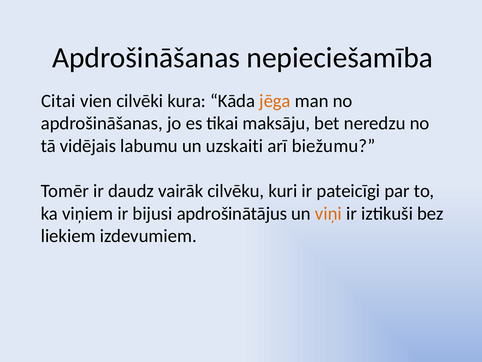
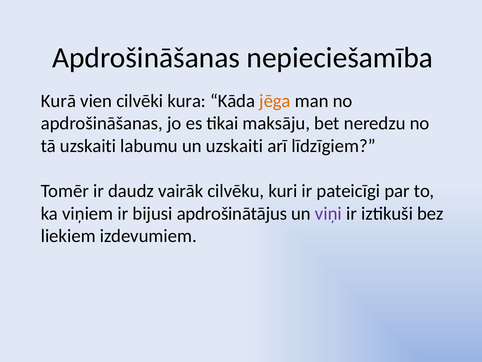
Citai: Citai -> Kurā (58, 101)
tā vidējais: vidējais -> uzskaiti (88, 146)
biežumu: biežumu -> līdzīgiem (334, 146)
viņi colour: orange -> purple (328, 213)
